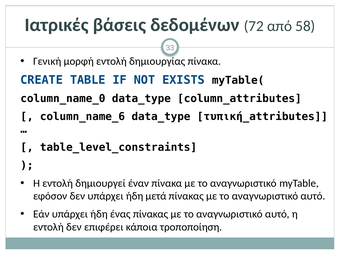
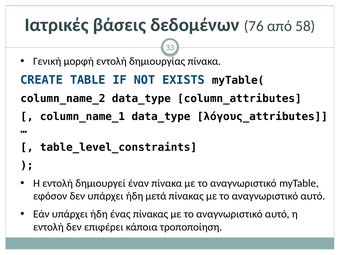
72: 72 -> 76 (254, 26)
column_name_0: column_name_0 -> column_name_2 (63, 98)
column_name_6: column_name_6 -> column_name_1 (82, 116)
τυπική_attributes: τυπική_attributes -> λόγους_attributes (262, 116)
